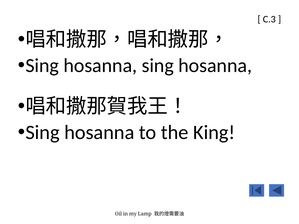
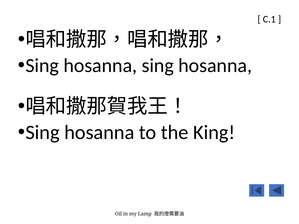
C.3: C.3 -> C.1 (269, 19)
